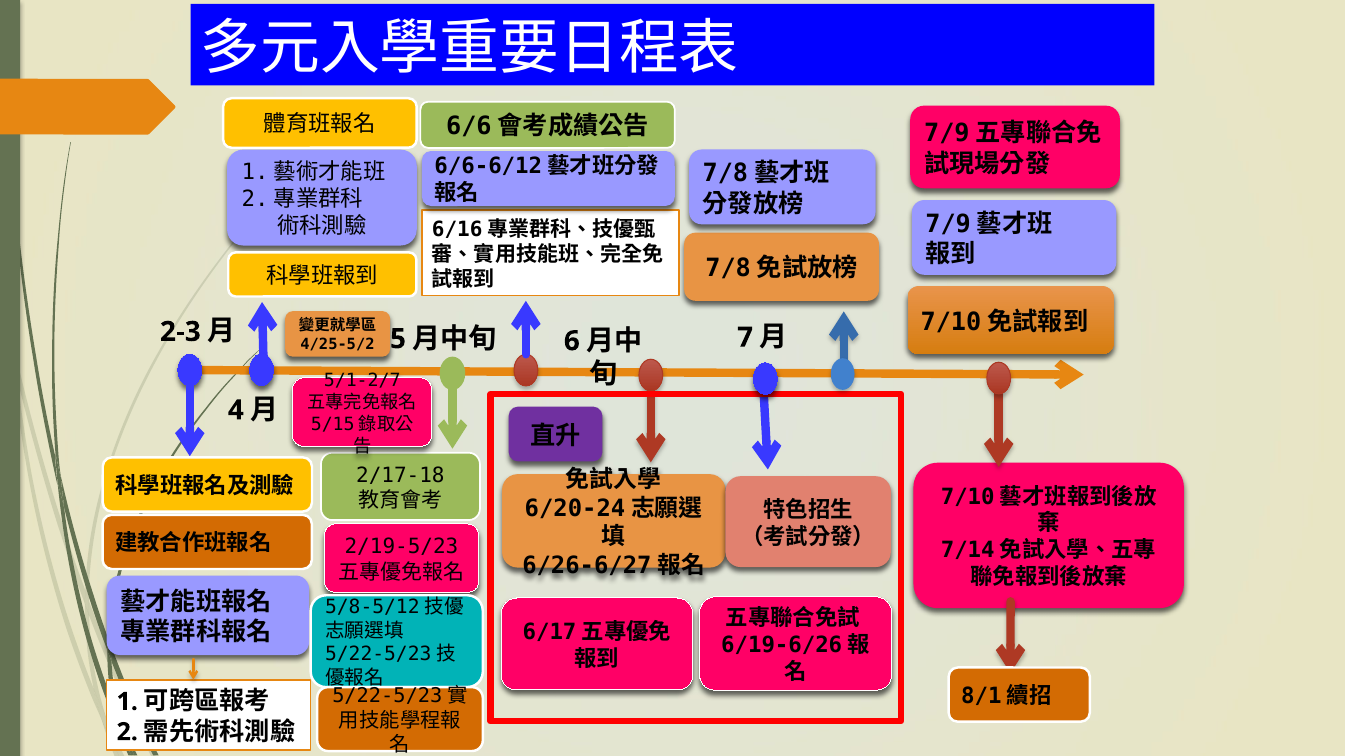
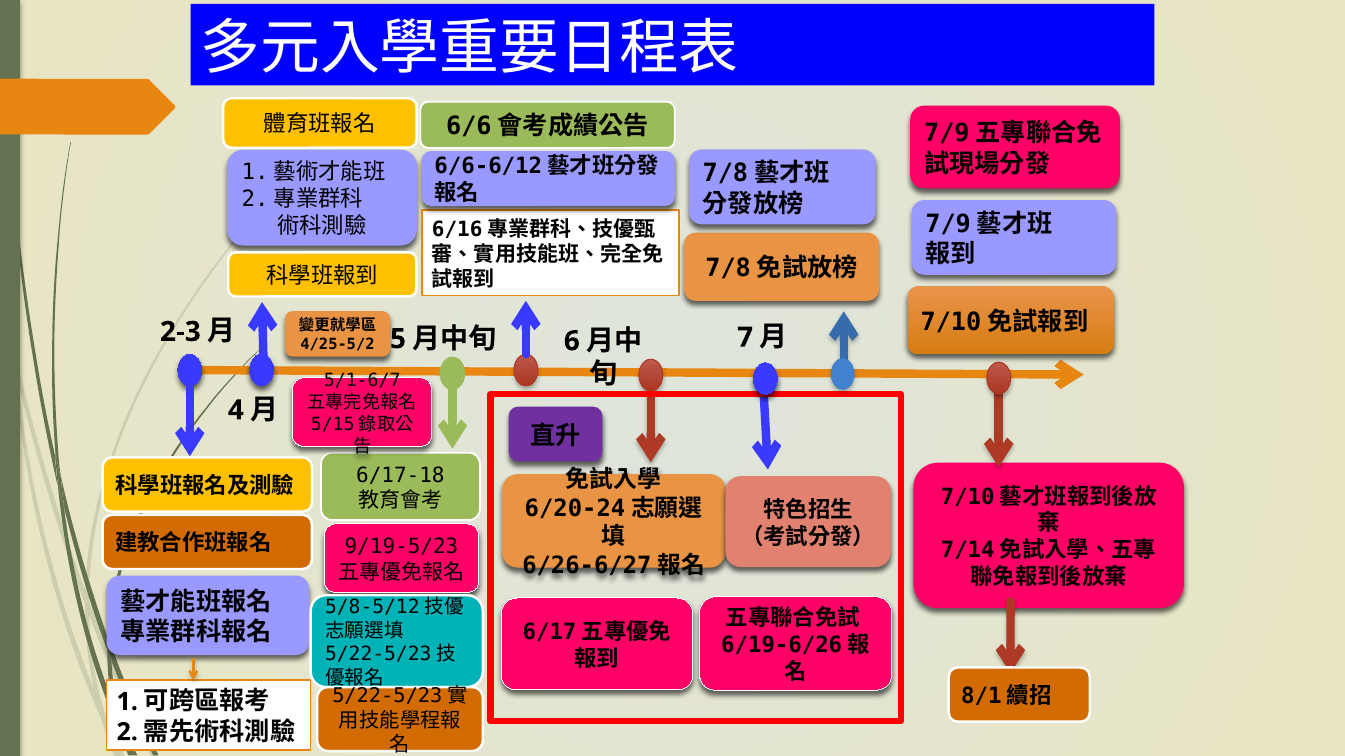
5/1-2/7: 5/1-2/7 -> 5/1-6/7 (362, 381)
2/17-18: 2/17-18 -> 6/17-18 (400, 476)
2/19-5/23: 2/19-5/23 -> 9/19-5/23 (401, 547)
